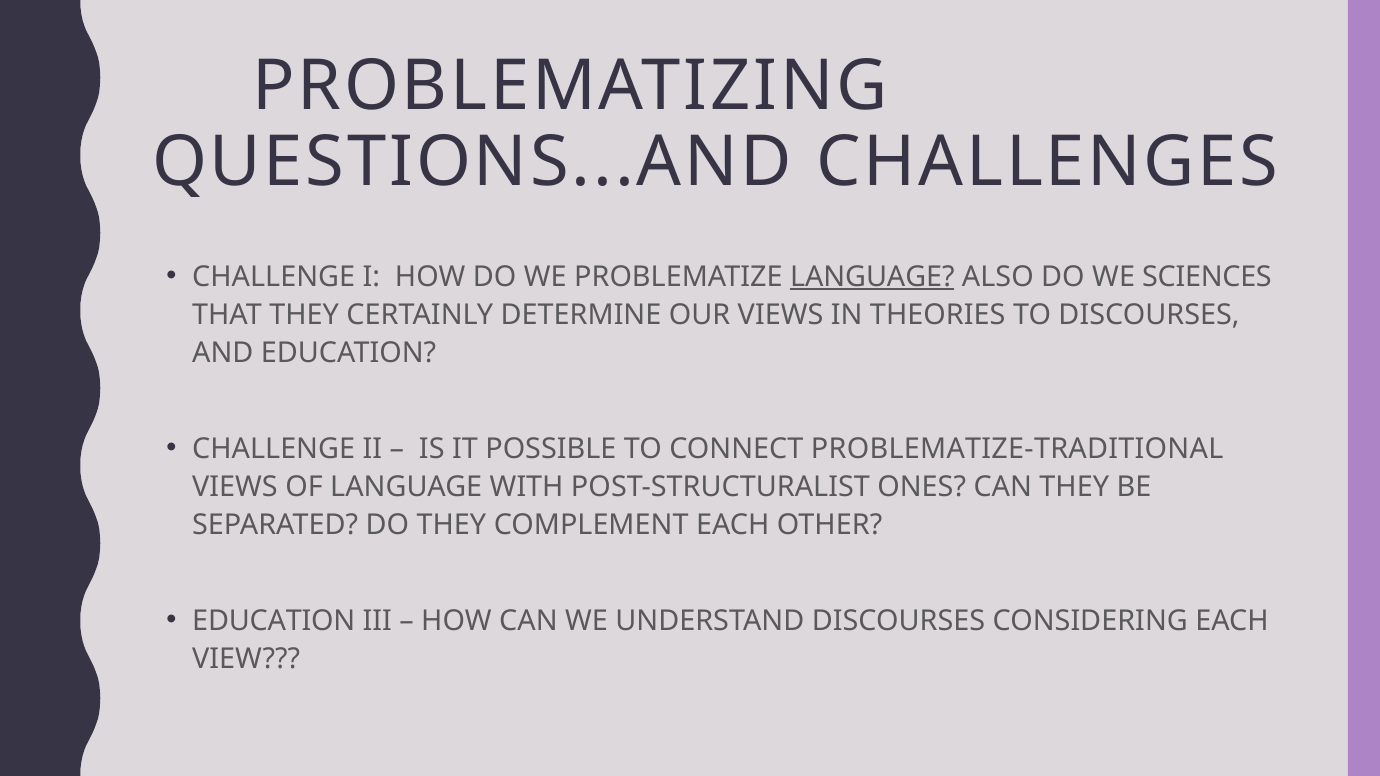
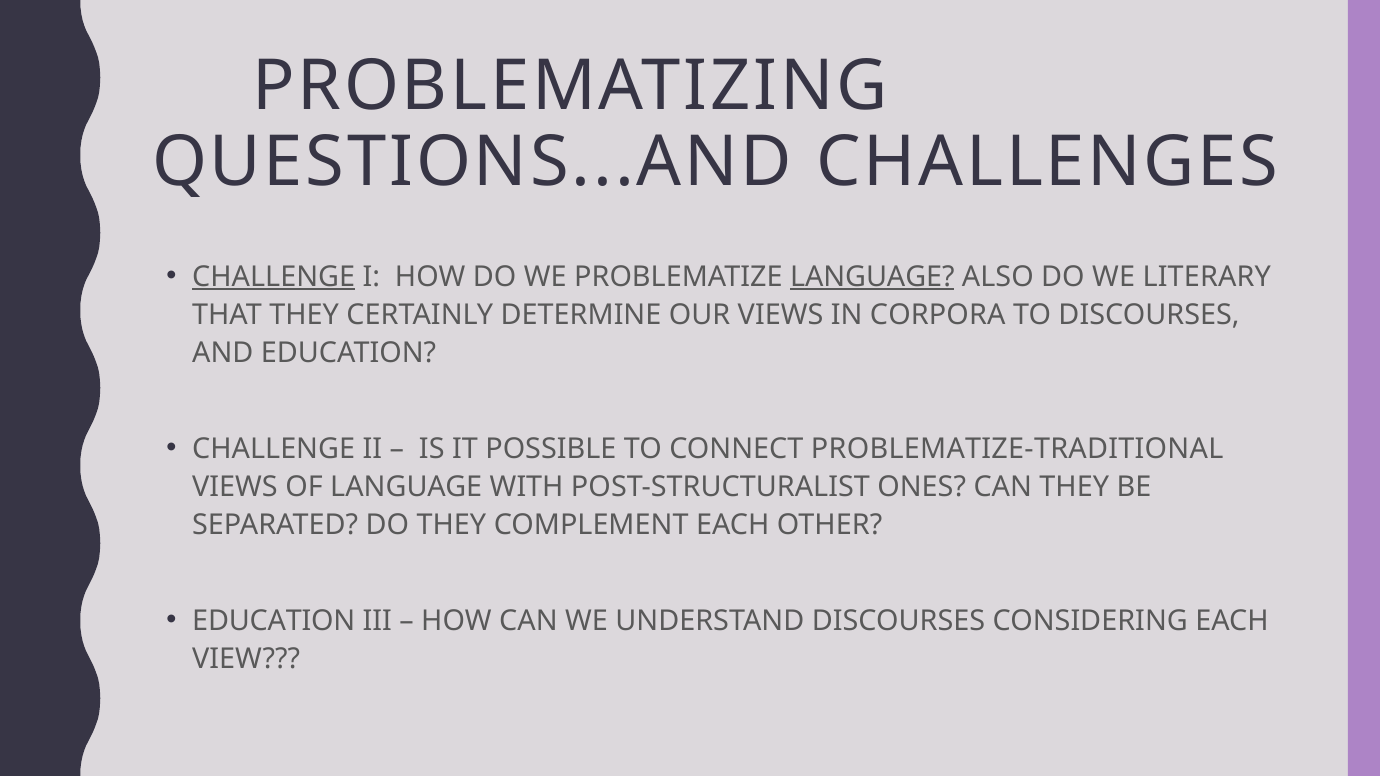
CHALLENGE underline: none -> present (274, 277)
SCIENCES: SCIENCES -> LITERARY (1207, 277)
THEORIES: THEORIES -> CORPORA (938, 315)
